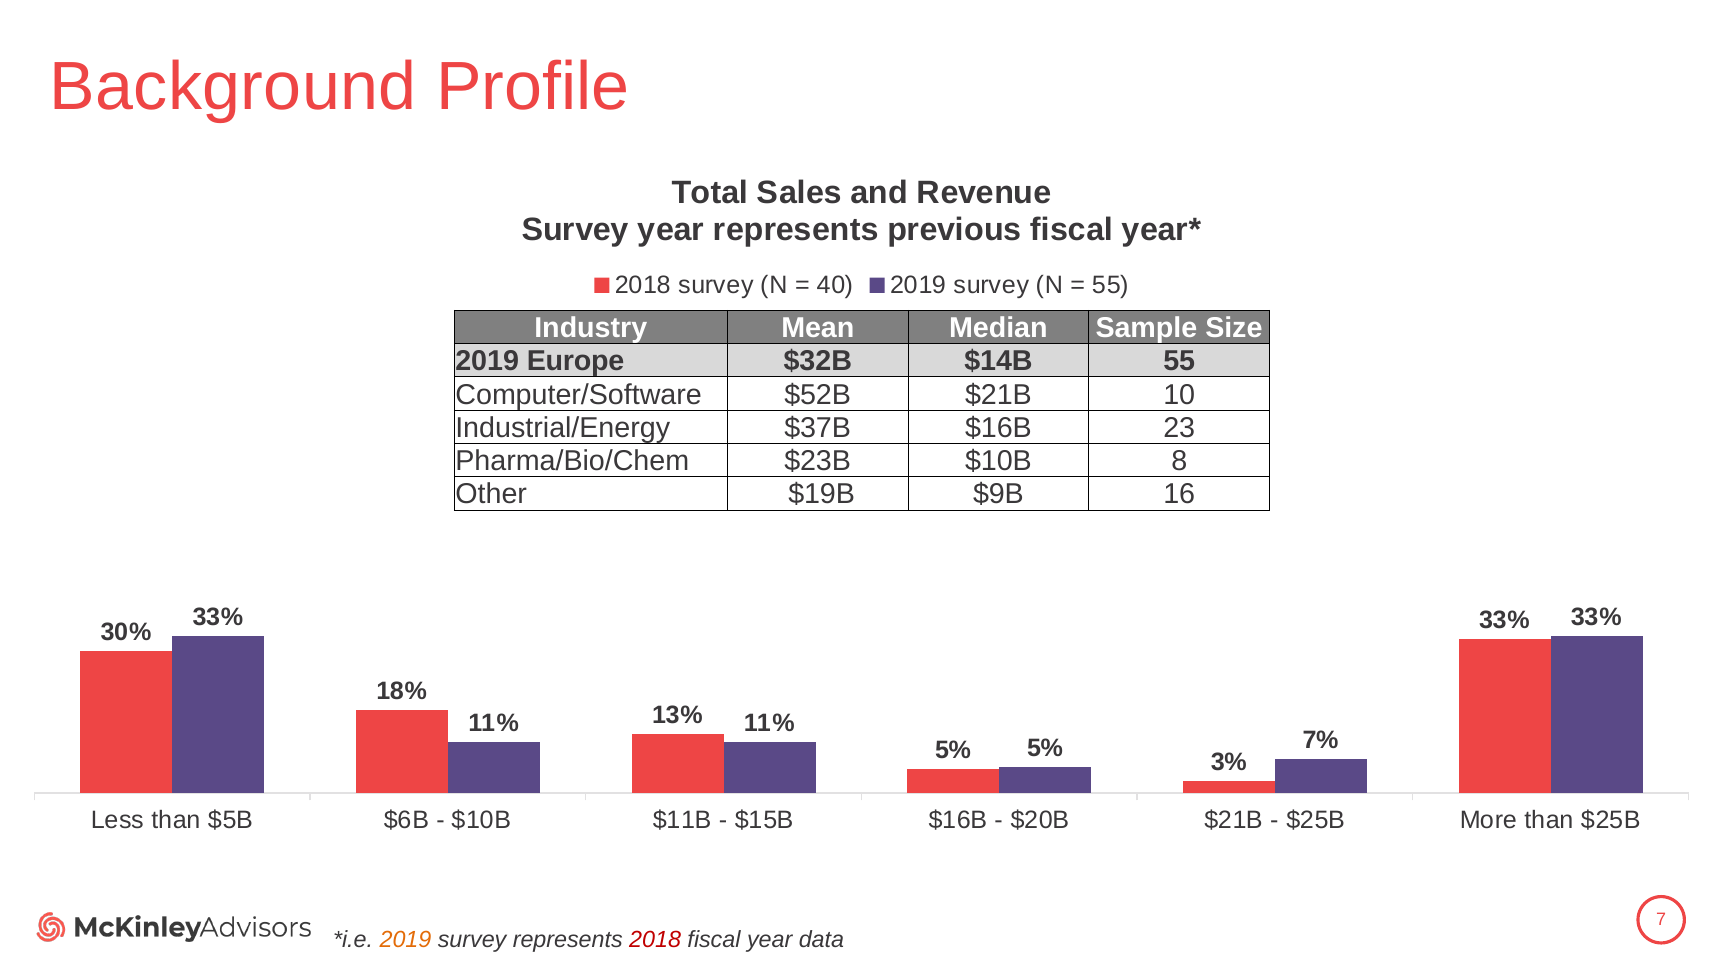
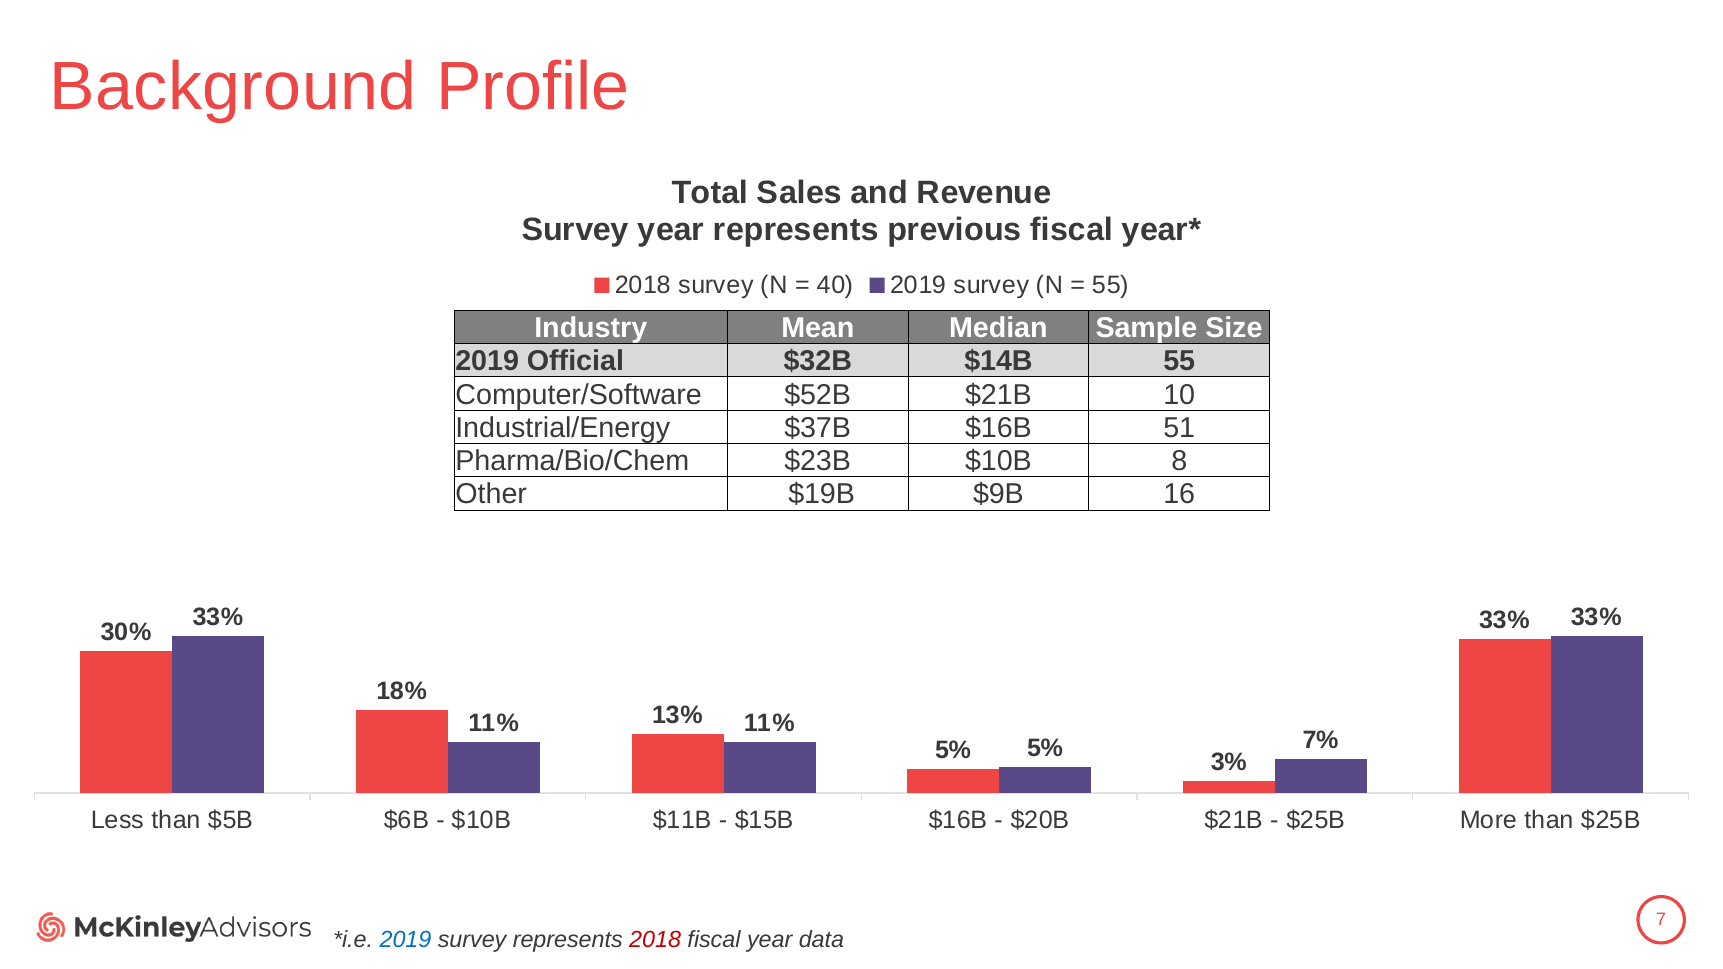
Europe: Europe -> Official (575, 361)
23: 23 -> 51 (1179, 428)
2019 colour: orange -> blue (405, 940)
